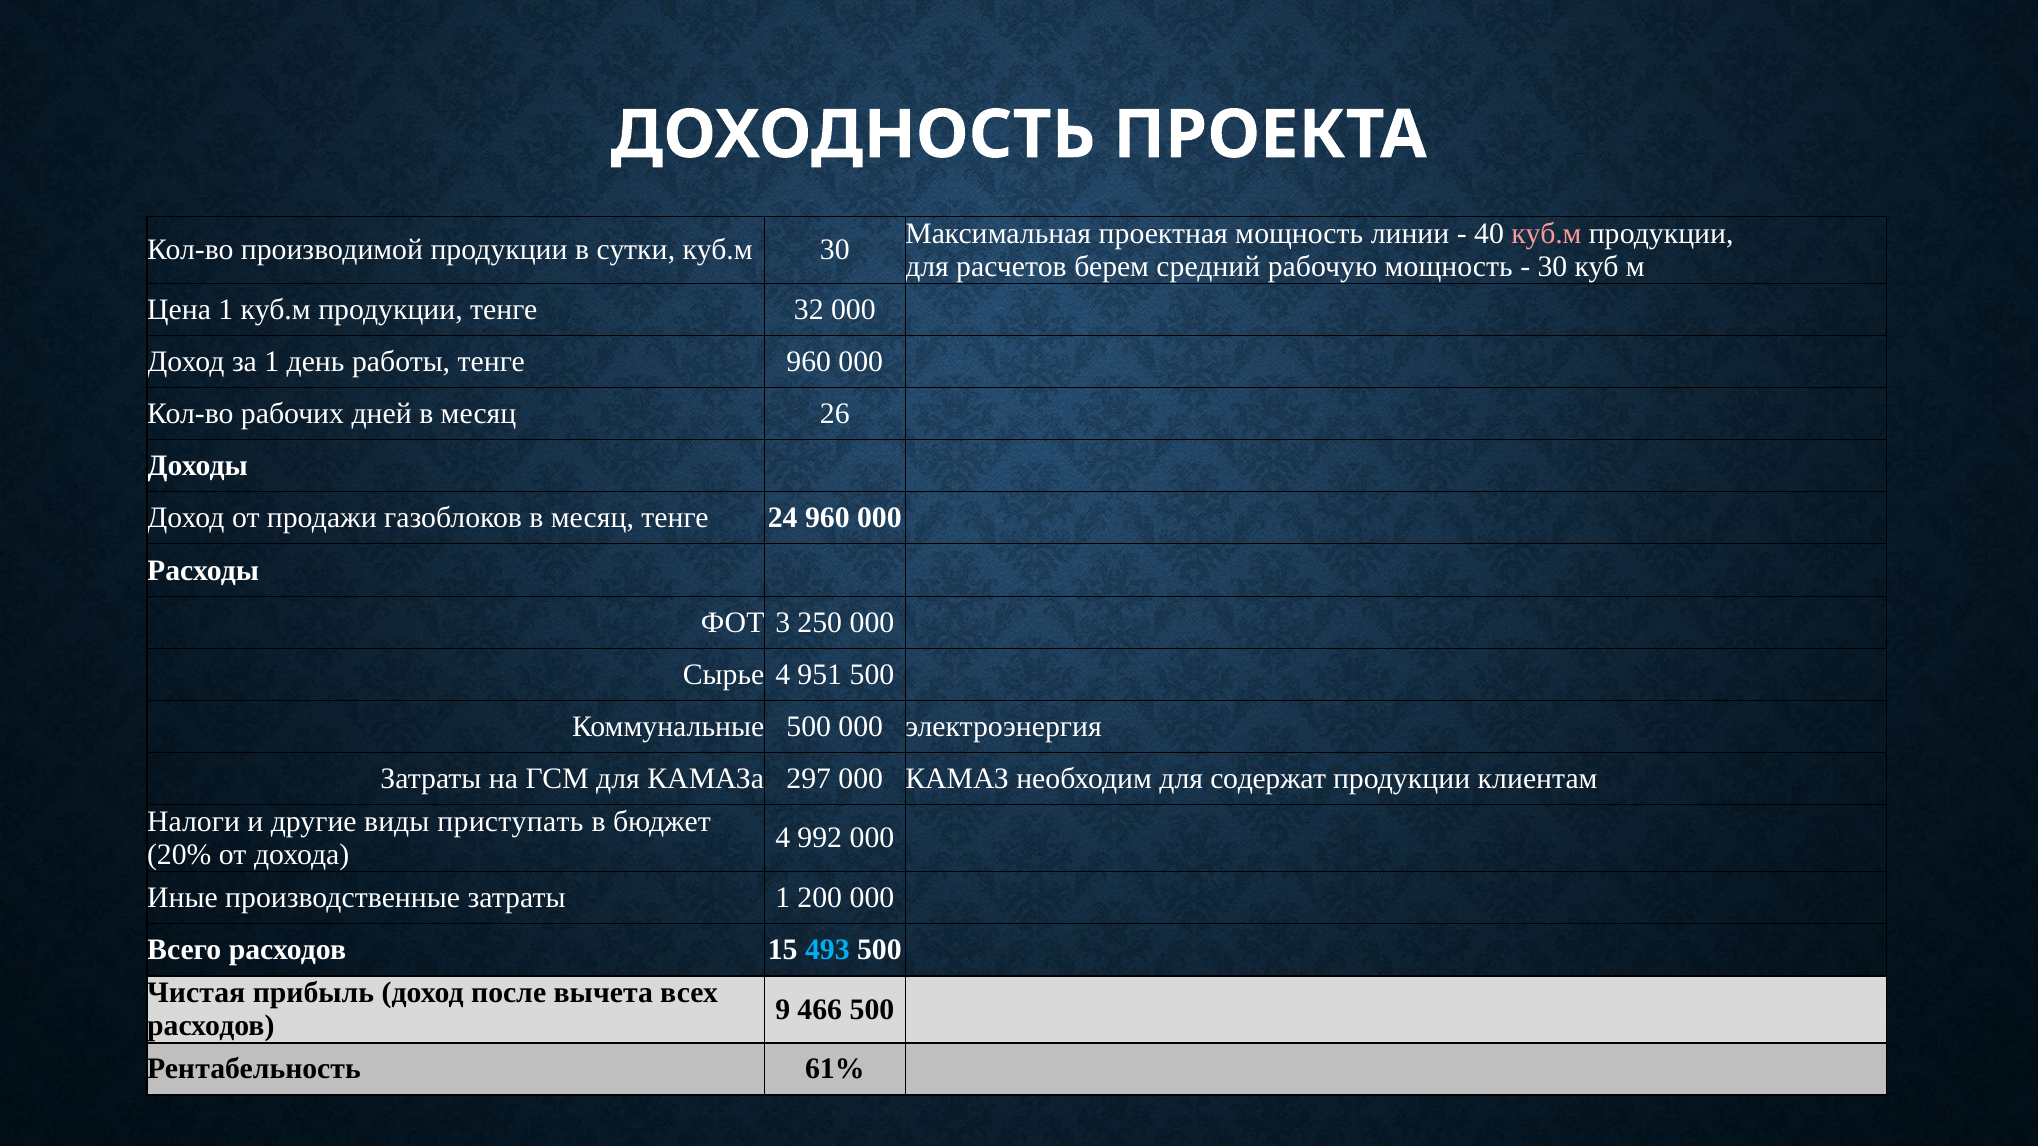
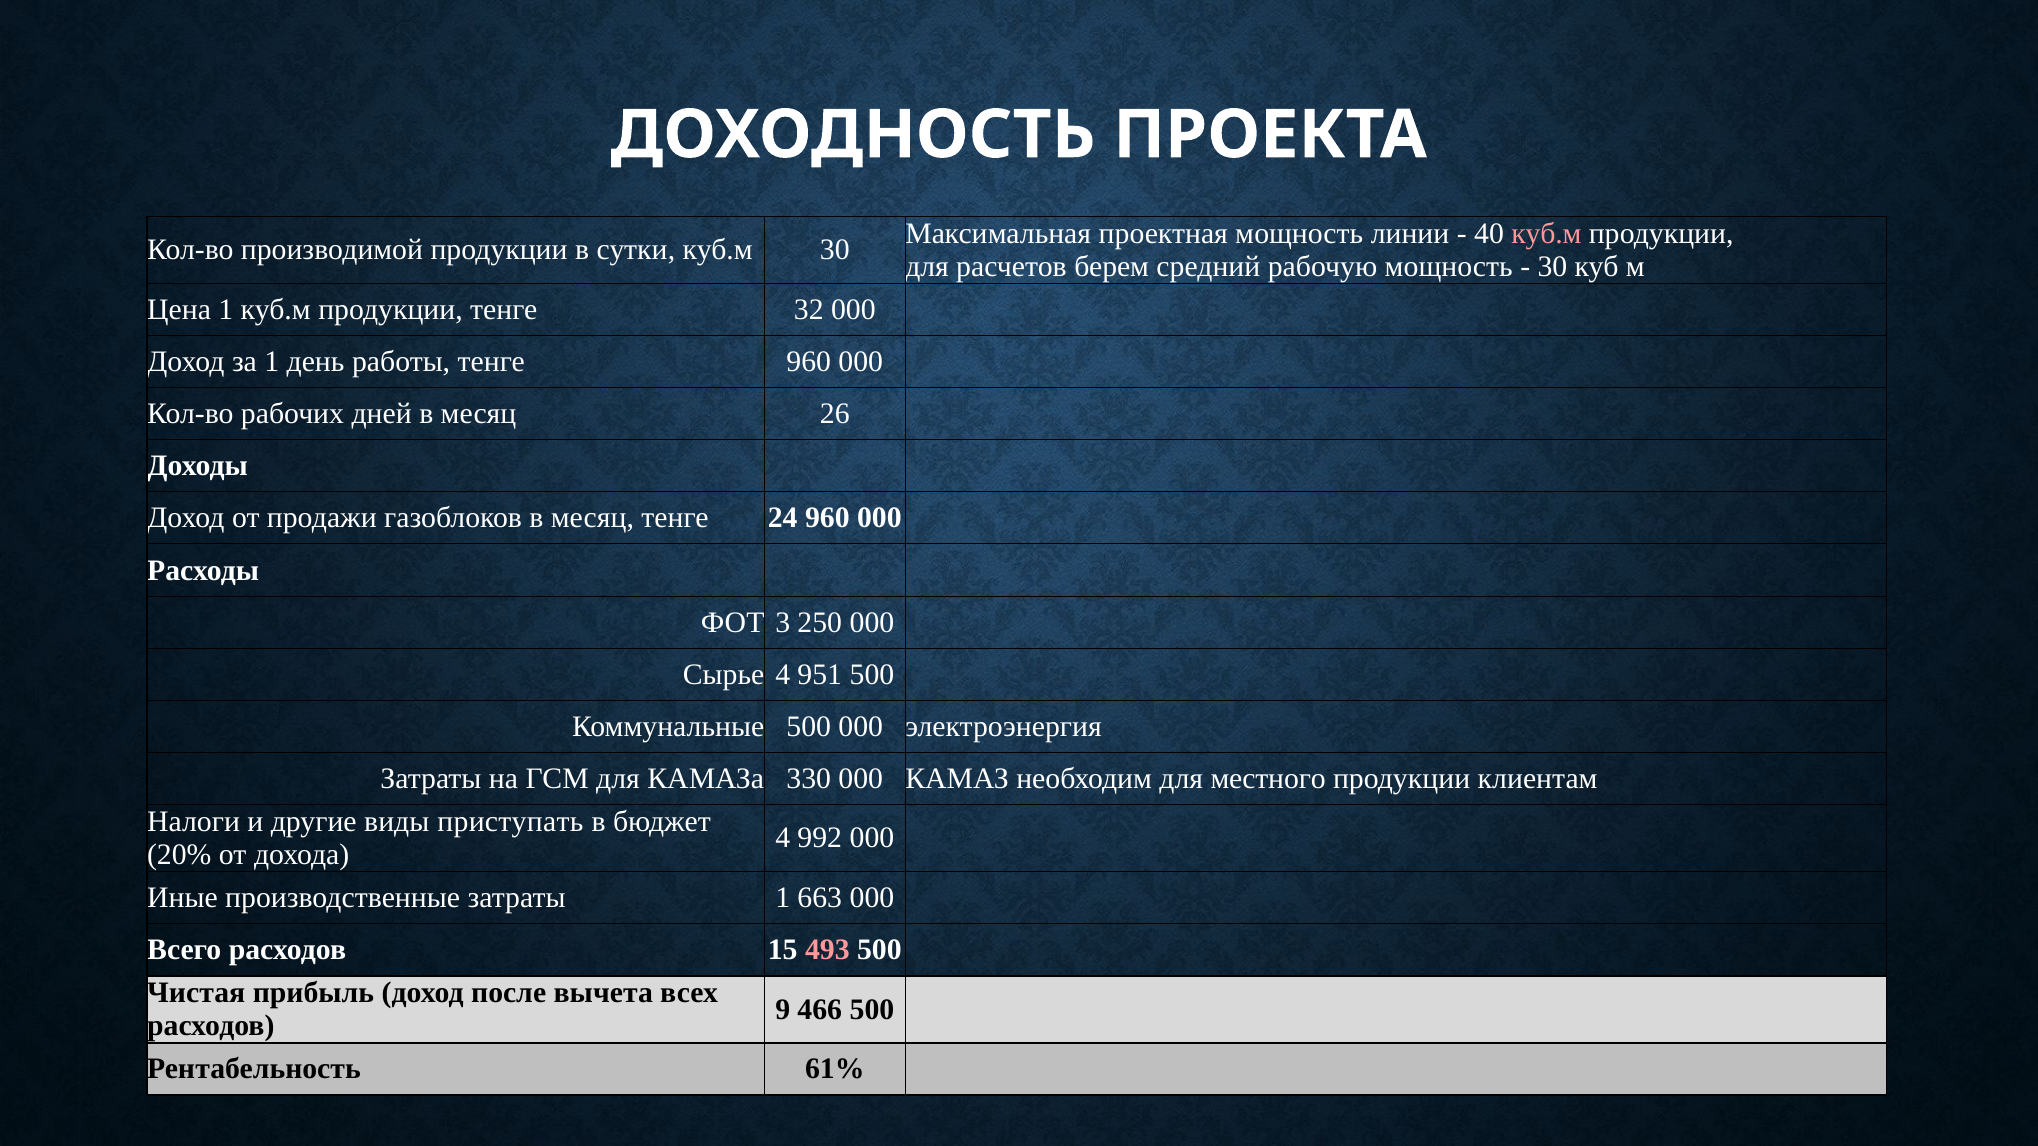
297: 297 -> 330 (809, 779)
содержат: содержат -> местного (1268, 779)
200: 200 -> 663 (820, 898)
493 colour: light blue -> pink (827, 950)
